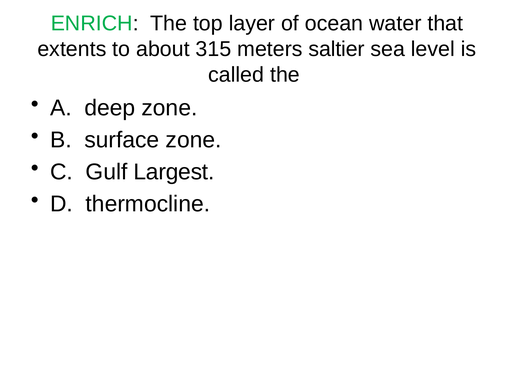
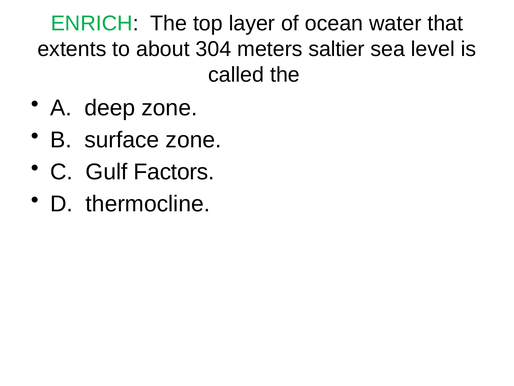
315: 315 -> 304 (213, 49)
Largest: Largest -> Factors (174, 172)
